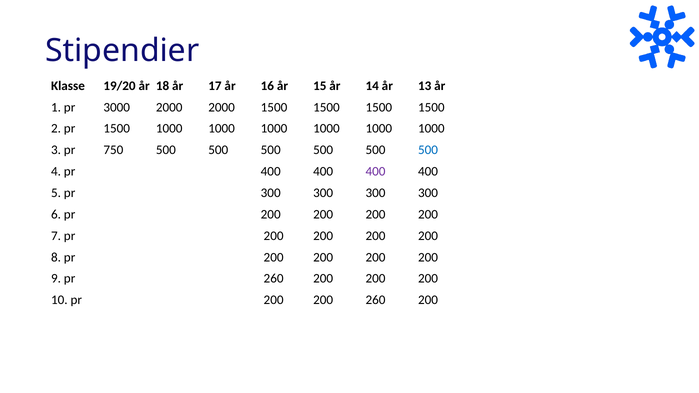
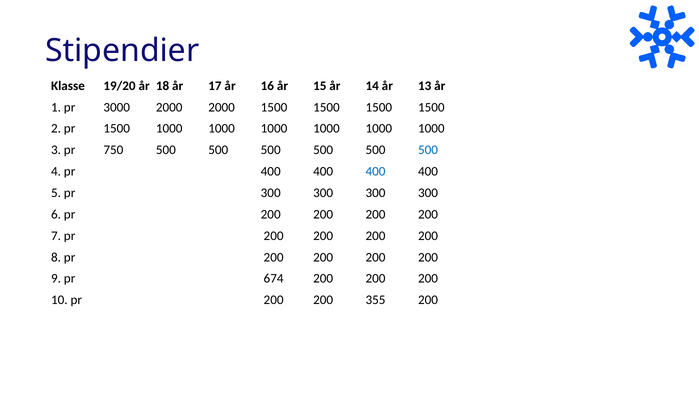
400 colour: purple -> blue (376, 172)
pr 260: 260 -> 674 (274, 279)
200 260: 260 -> 355 (376, 300)
